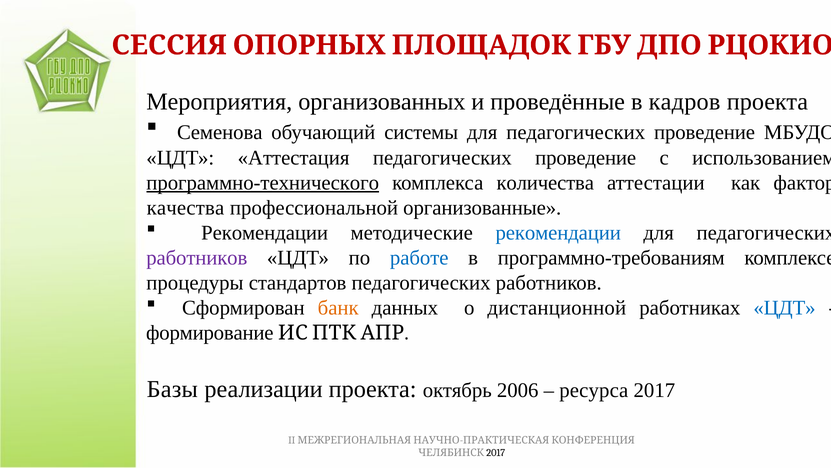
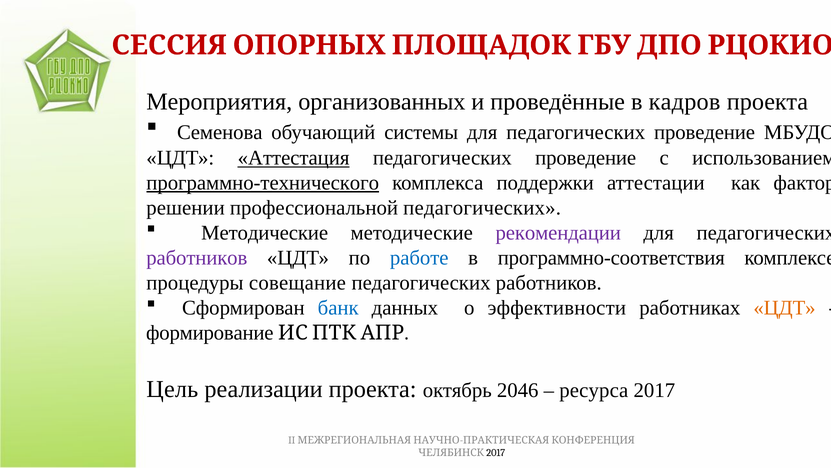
Аттестация underline: none -> present (294, 158)
количества: количества -> поддержки (545, 183)
качества: качества -> решении (186, 208)
профессиональной организованные: организованные -> педагогических (482, 208)
Рекомендации: Рекомендации -> Методические (265, 233)
рекомендации colour: blue -> purple (558, 233)
программно-требованиям: программно-требованиям -> программно-соответствия (611, 257)
стандартов: стандартов -> совещание (297, 282)
банк colour: orange -> blue (338, 307)
дистанционной: дистанционной -> эффективности (557, 307)
ЦДТ colour: blue -> orange (785, 307)
Базы: Базы -> Цель (172, 389)
2006: 2006 -> 2046 (518, 390)
